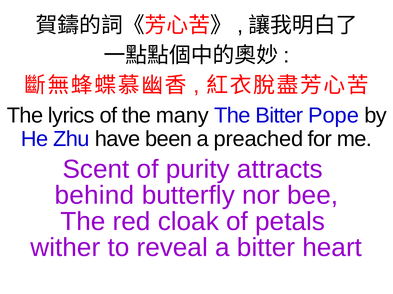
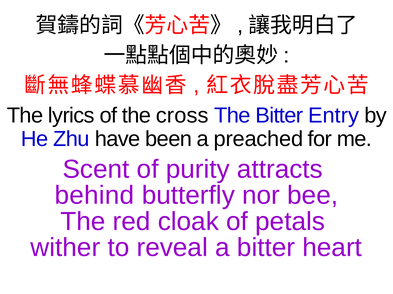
many: many -> cross (182, 116)
Pope: Pope -> Entry (334, 116)
